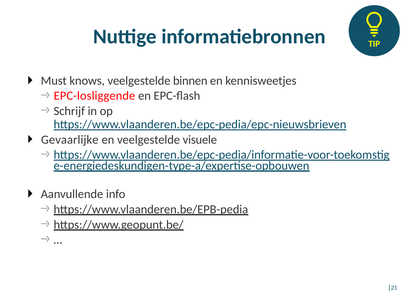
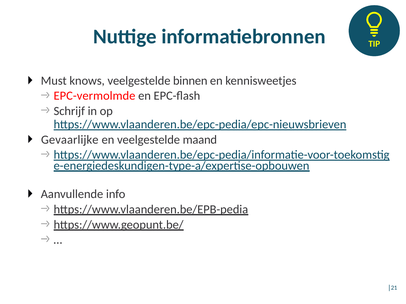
EPC-losliggende: EPC-losliggende -> EPC-vermolmde (95, 96)
visuele: visuele -> maand (200, 140)
